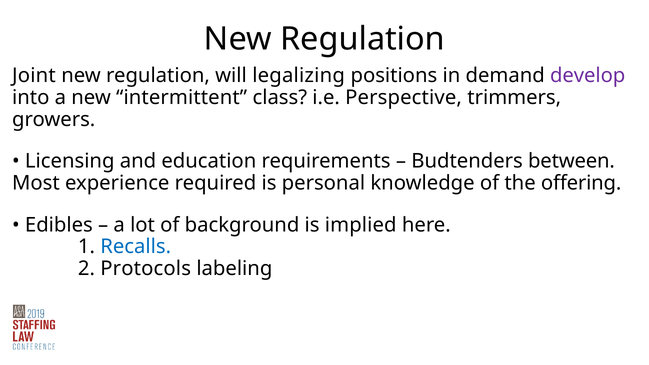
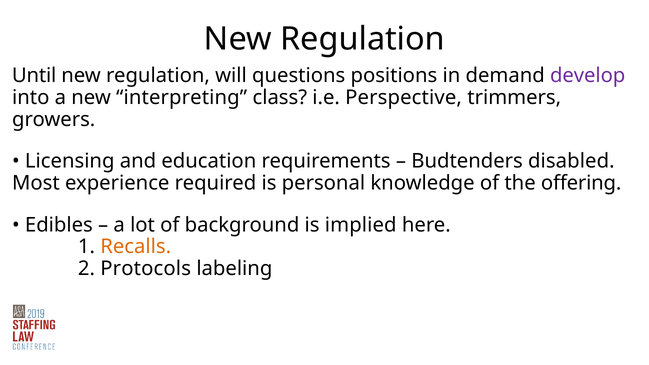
Joint: Joint -> Until (34, 76)
legalizing: legalizing -> questions (299, 76)
intermittent: intermittent -> interpreting (182, 97)
between: between -> disabled (571, 161)
Recalls colour: blue -> orange (136, 247)
